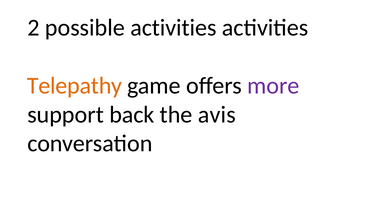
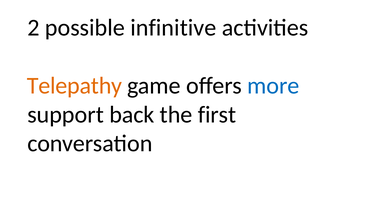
possible activities: activities -> infinitive (173, 28)
more colour: purple -> blue (273, 86)
avis: avis -> first (217, 115)
